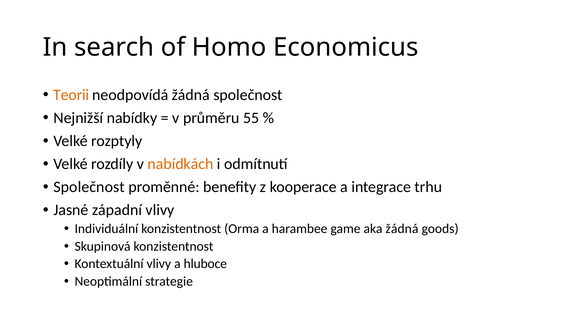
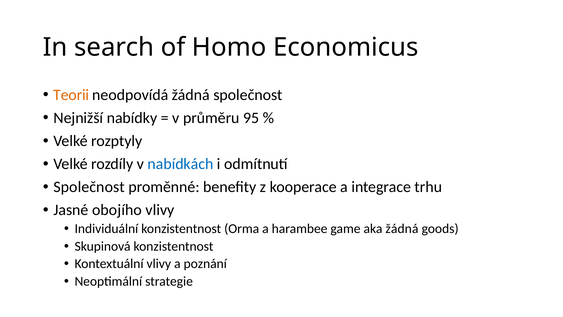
55: 55 -> 95 (251, 118)
nabídkách colour: orange -> blue (180, 164)
západní: západní -> obojího (117, 210)
hluboce: hluboce -> poznání (205, 264)
